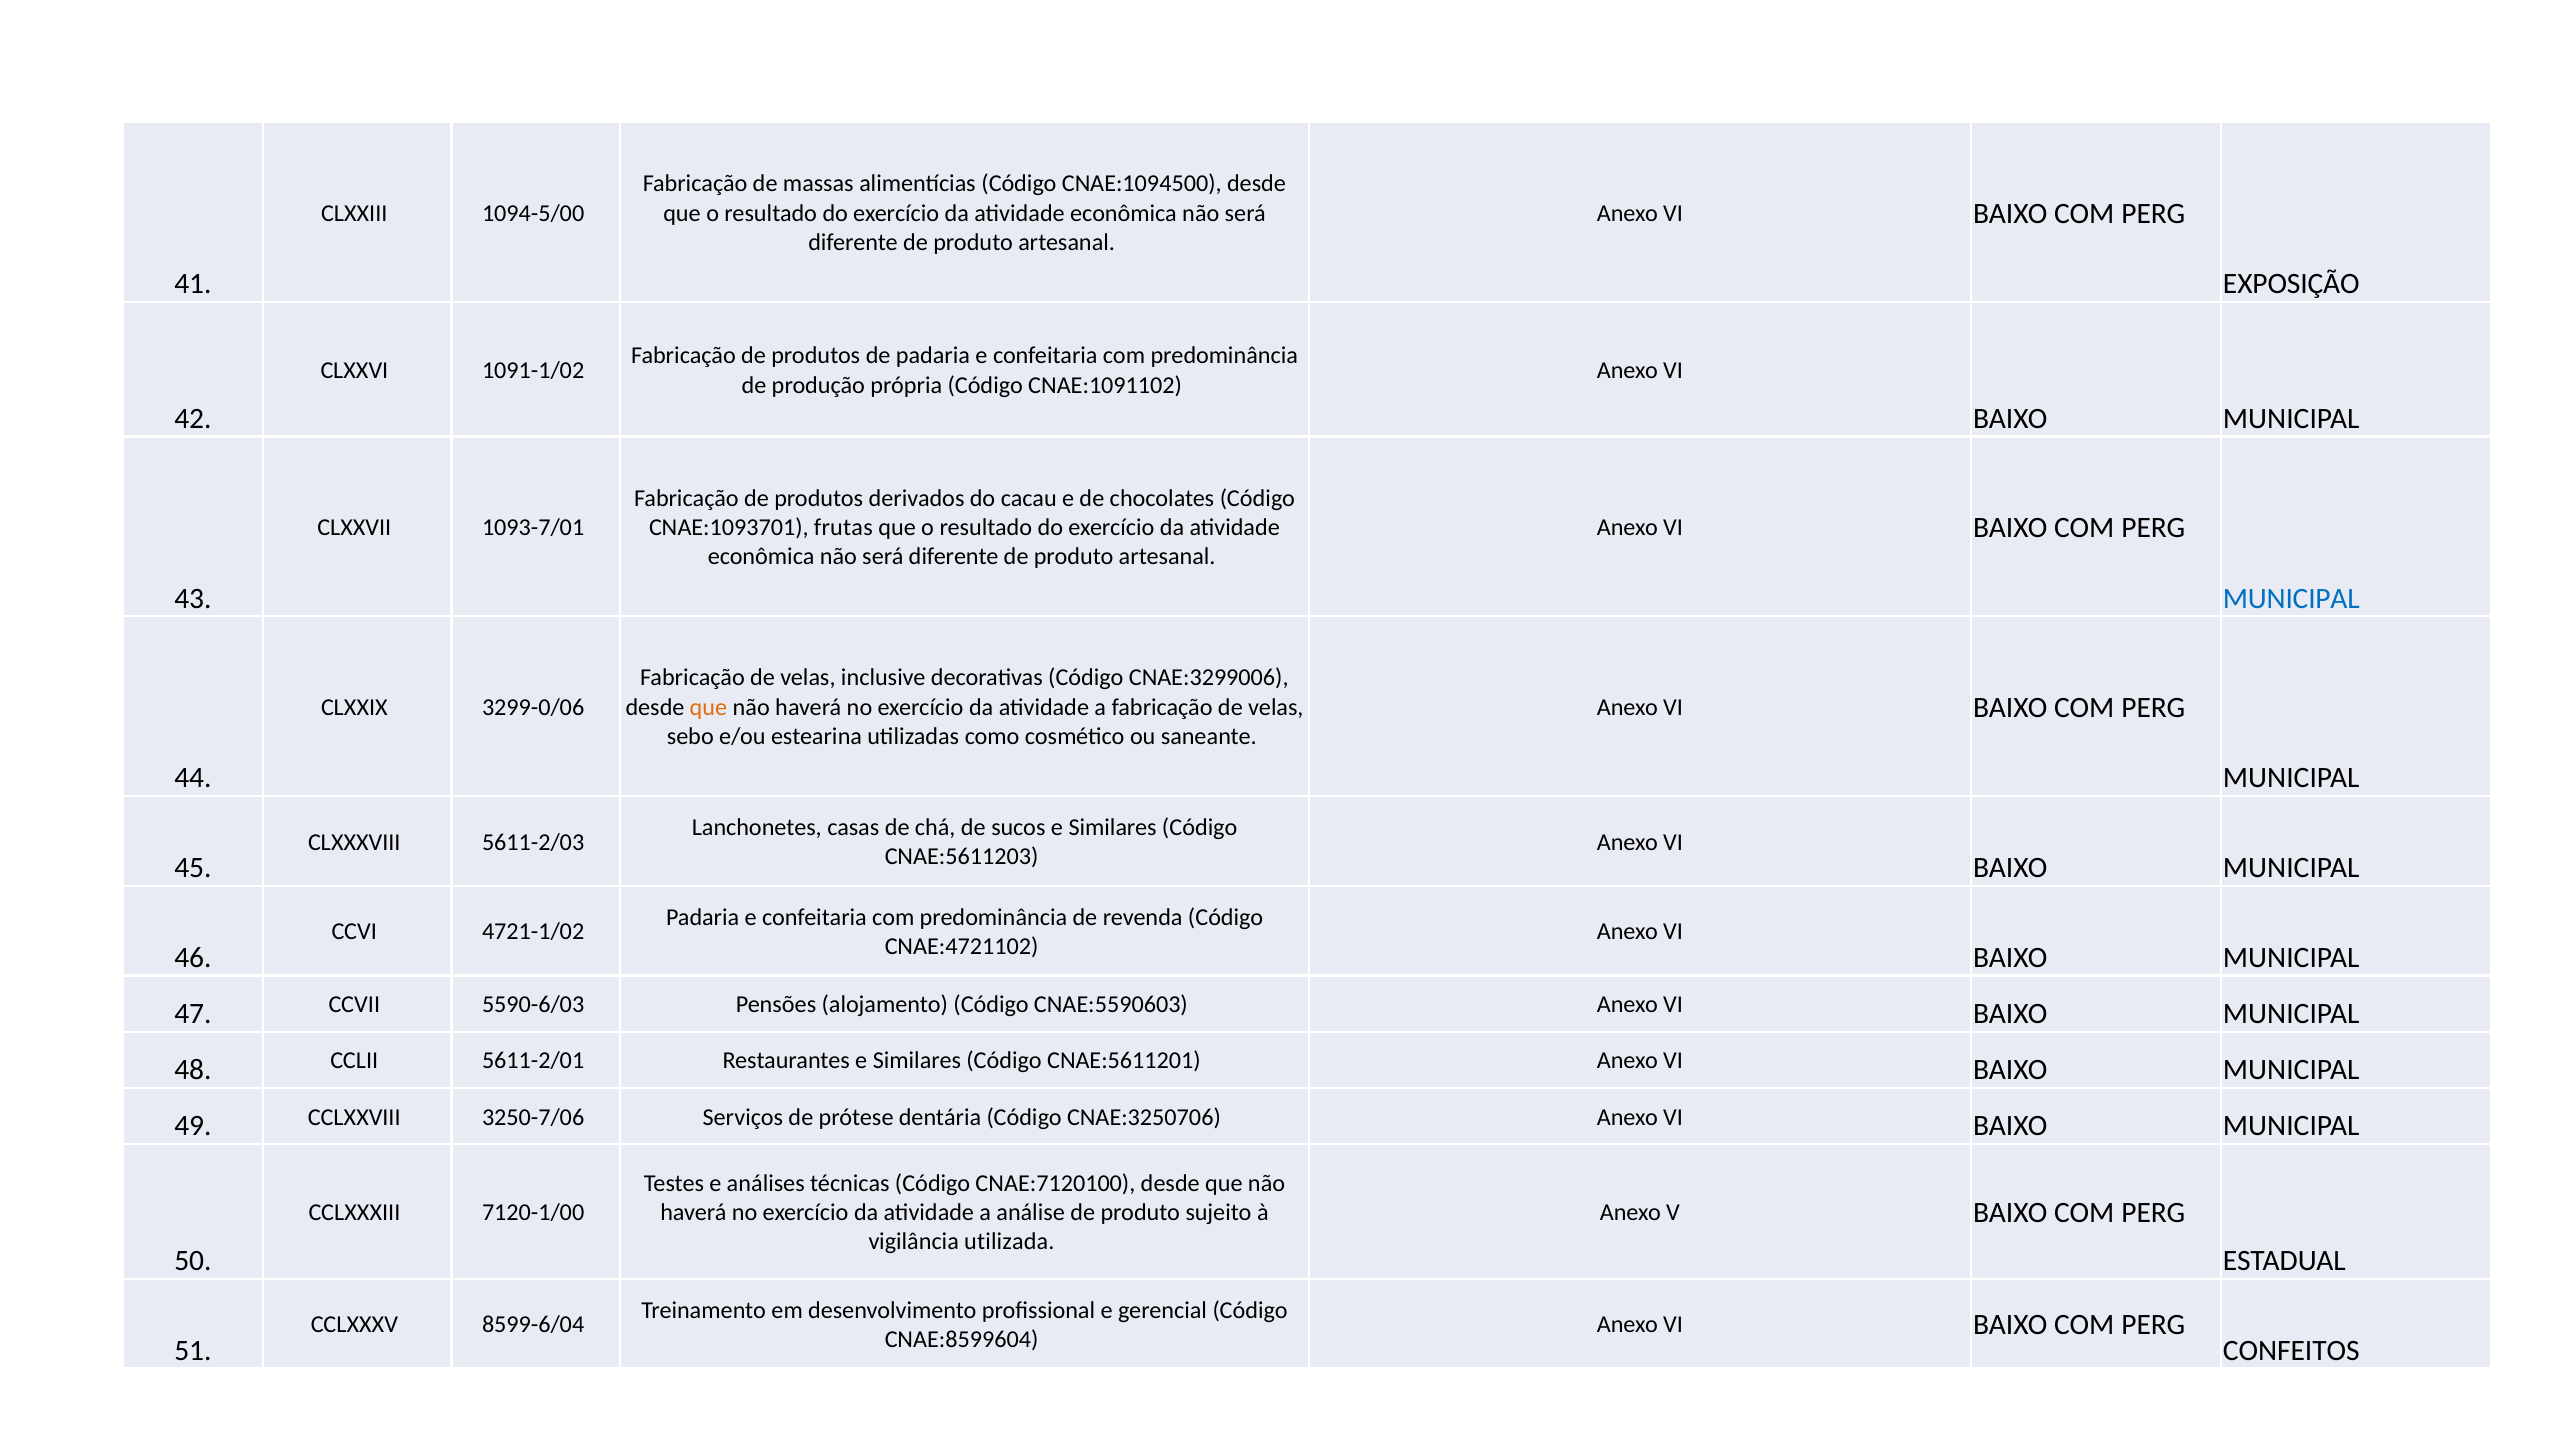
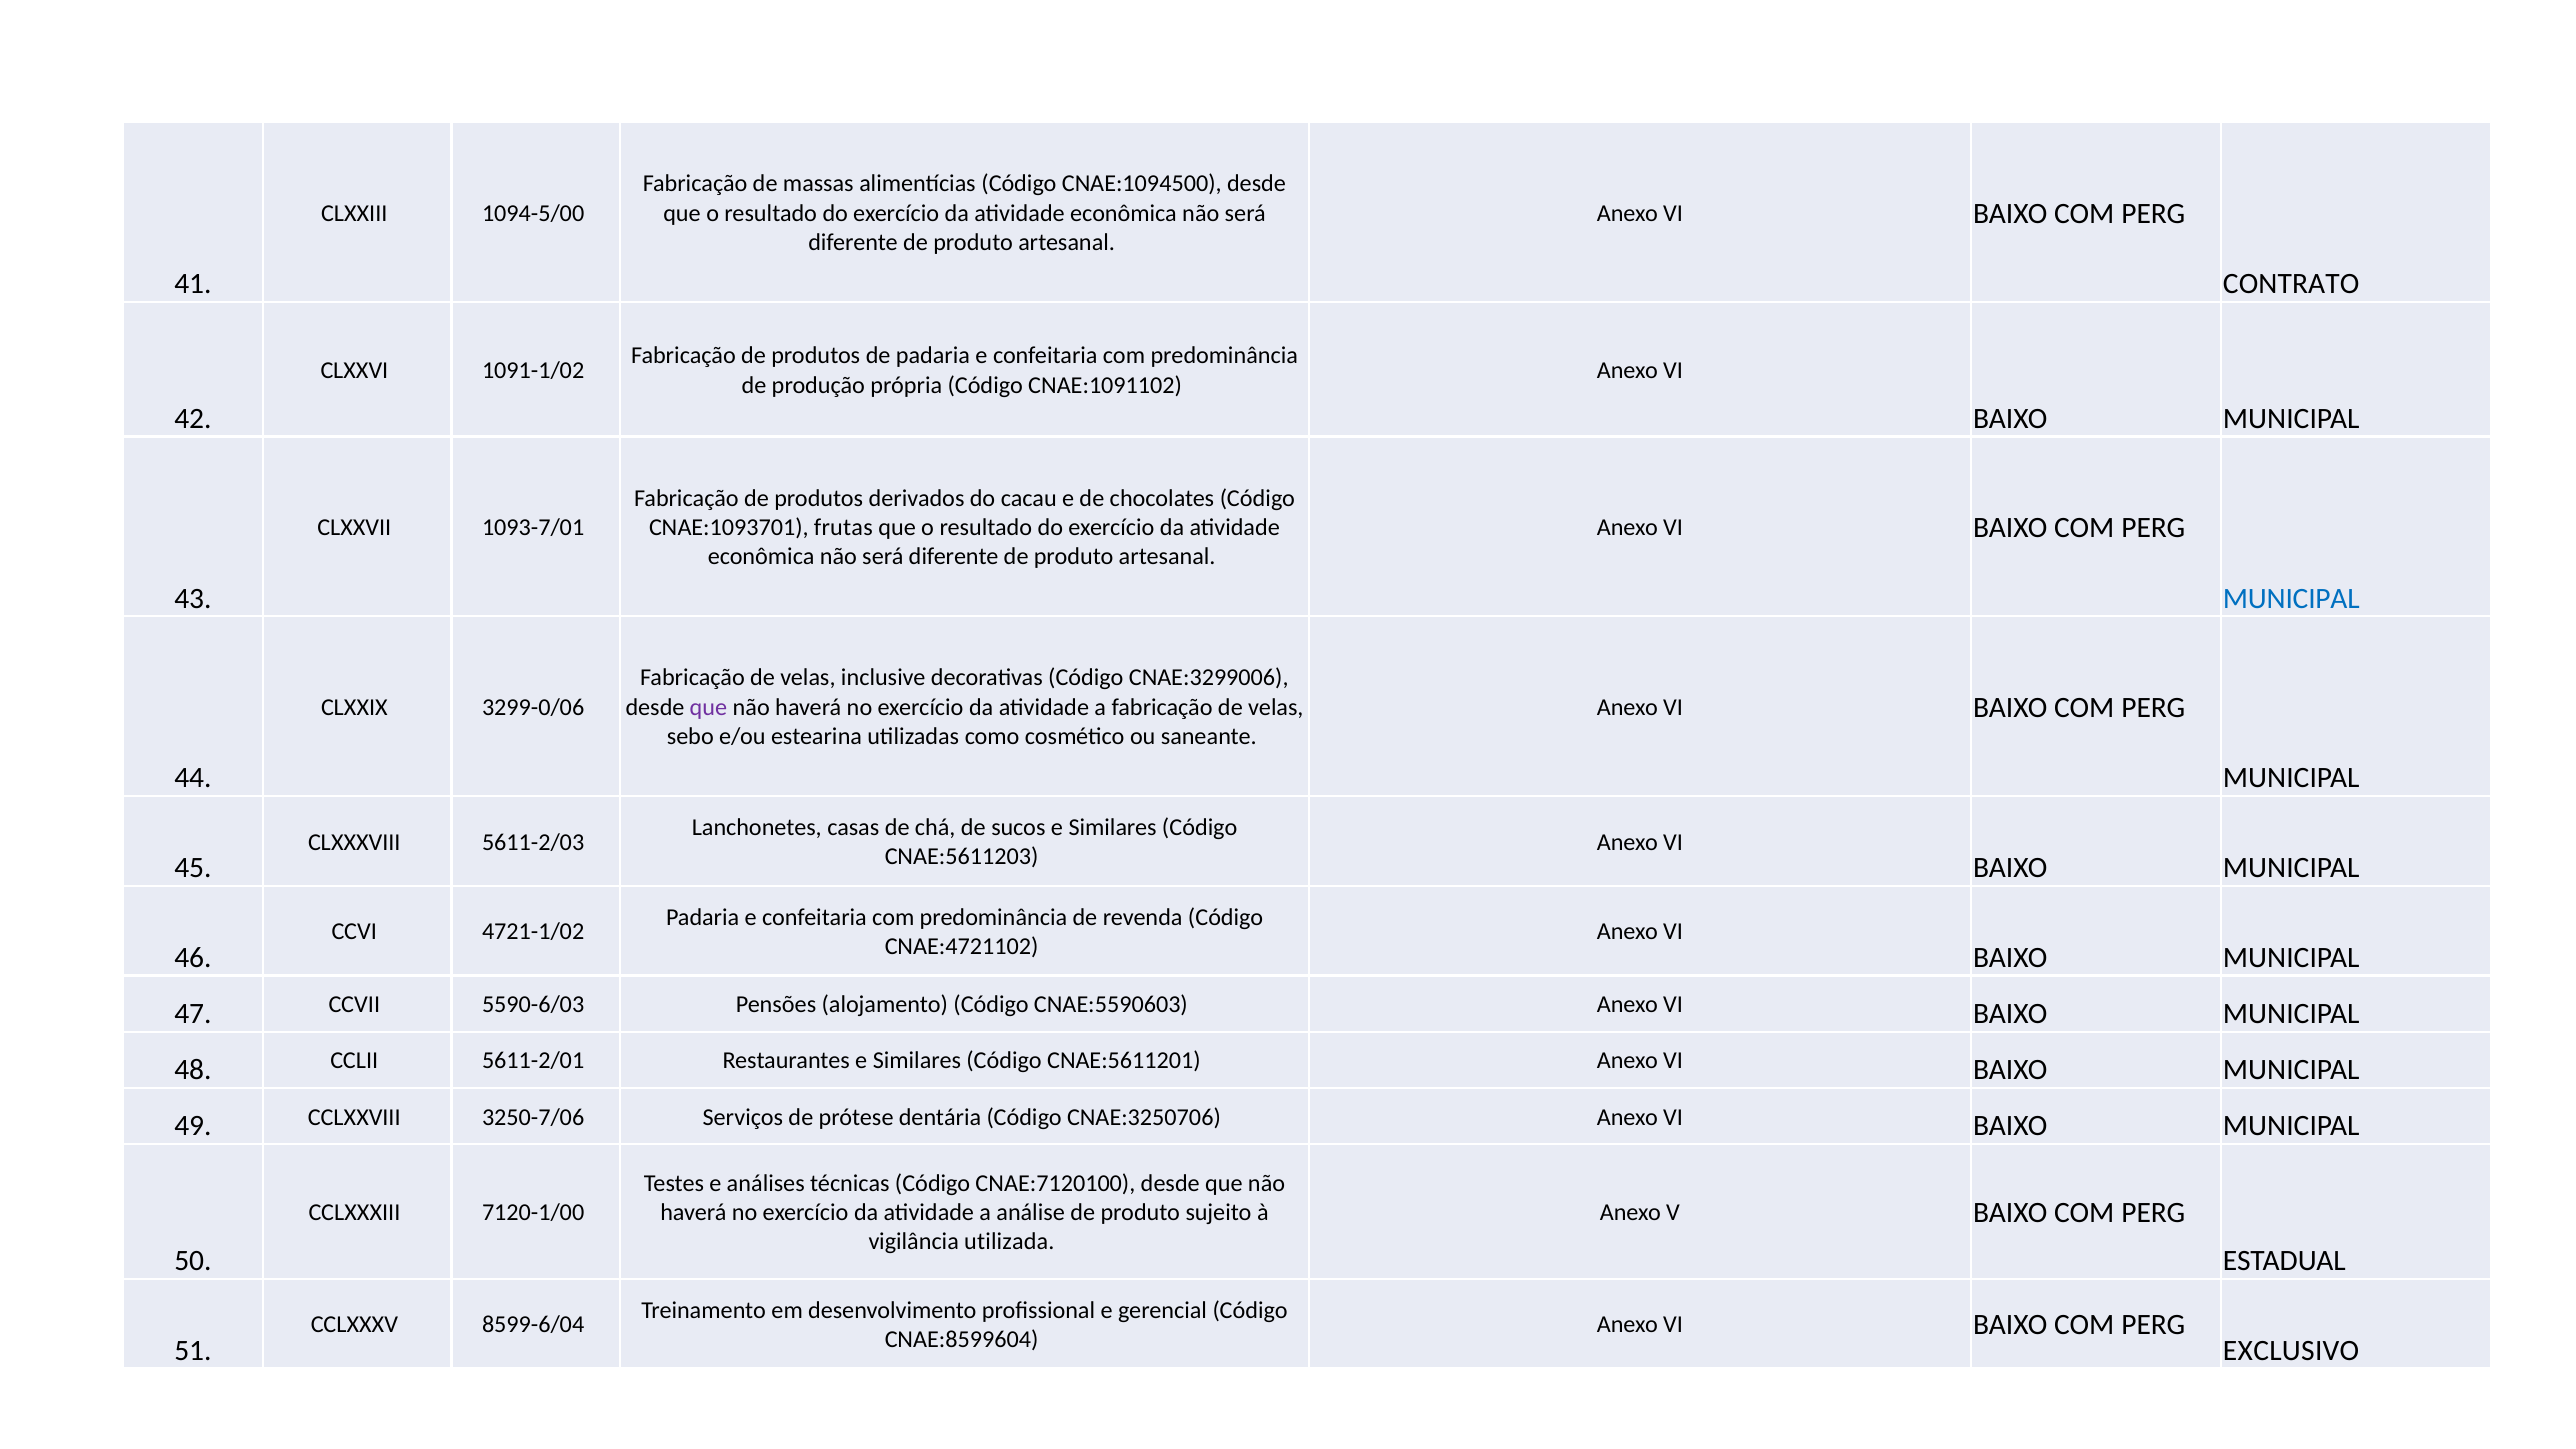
EXPOSIÇÃO: EXPOSIÇÃO -> CONTRATO (2291, 284)
que colour: orange -> purple (708, 707)
CONFEITOS: CONFEITOS -> EXCLUSIVO (2291, 1351)
